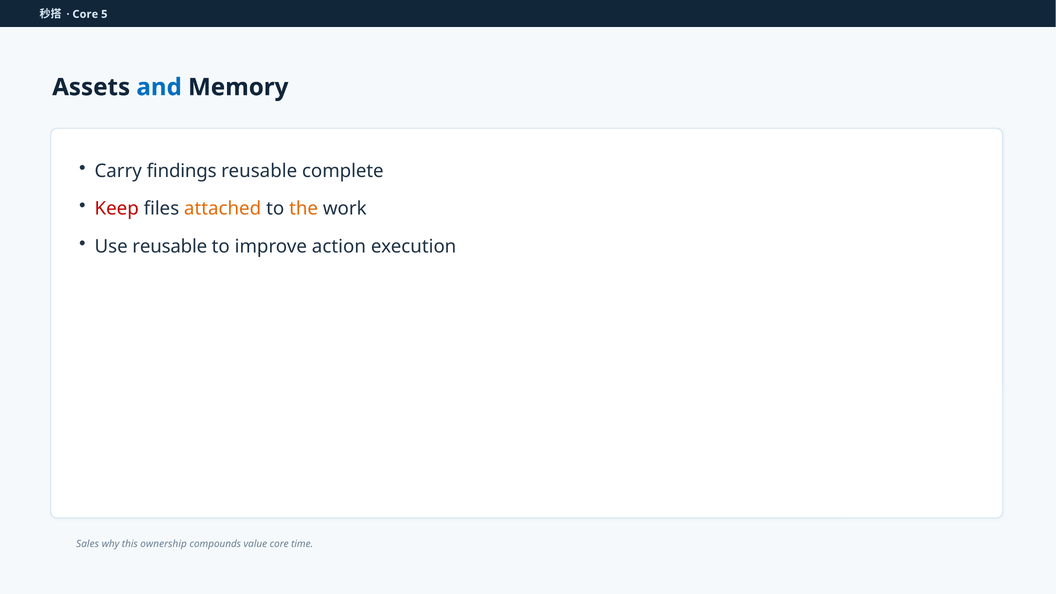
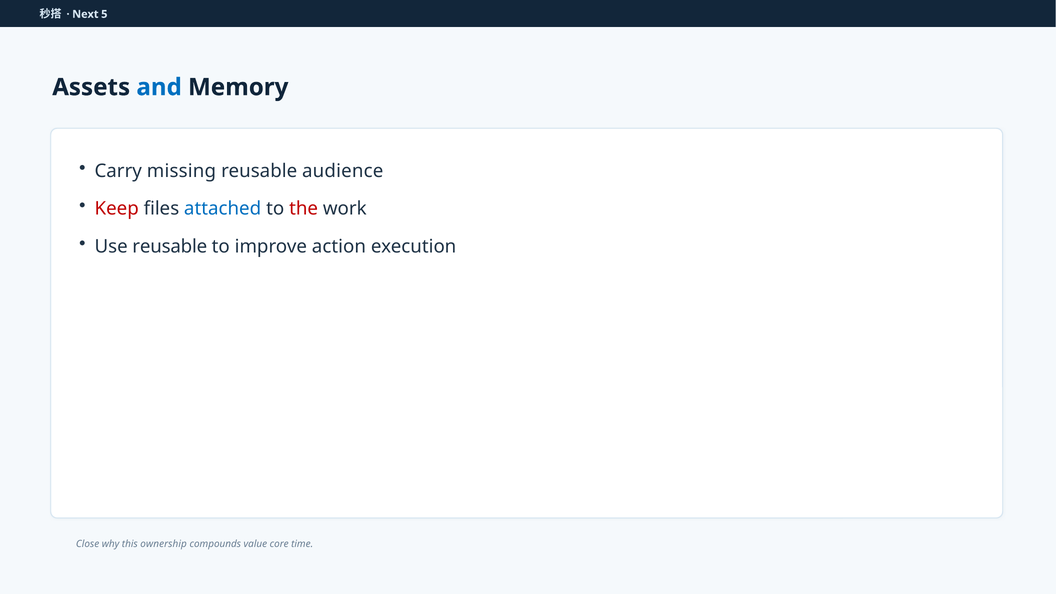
Core: Core -> Next (85, 14)
findings: findings -> missing (181, 171)
complete: complete -> audience (343, 171)
attached colour: orange -> blue (223, 209)
the colour: orange -> red (304, 209)
Sales: Sales -> Close (88, 544)
